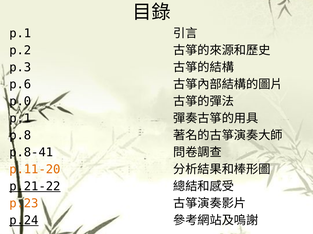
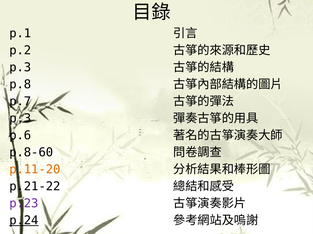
p.6: p.6 -> p.8 (20, 85)
p.0: p.0 -> p.7 (20, 102)
p.1: p.1 -> p.3 (20, 119)
p.8: p.8 -> p.6 (20, 136)
p.8-41: p.8-41 -> p.8-60 (31, 153)
p.21-22 underline: present -> none (35, 187)
p.23 colour: orange -> purple (24, 204)
